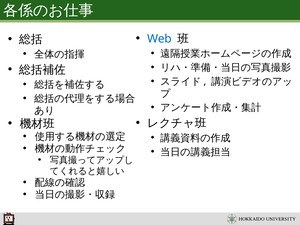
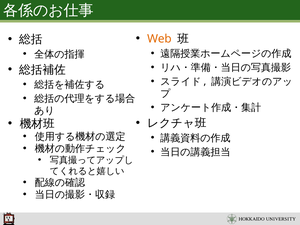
Web colour: blue -> orange (159, 39)
